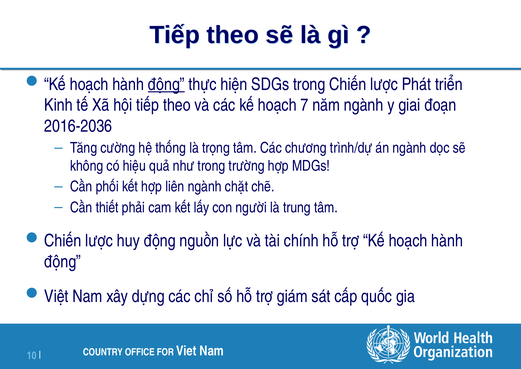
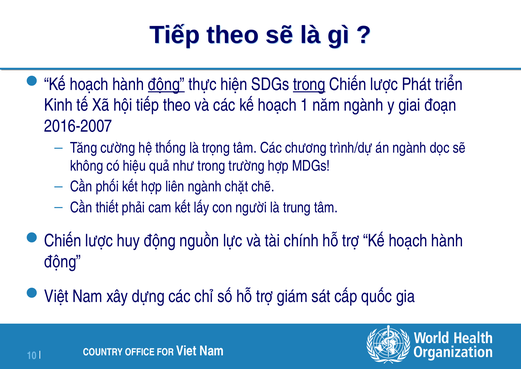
trong underline: none -> present (309, 84)
7: 7 -> 1 (305, 105)
2016-2036: 2016-2036 -> 2016-2007 (78, 126)
